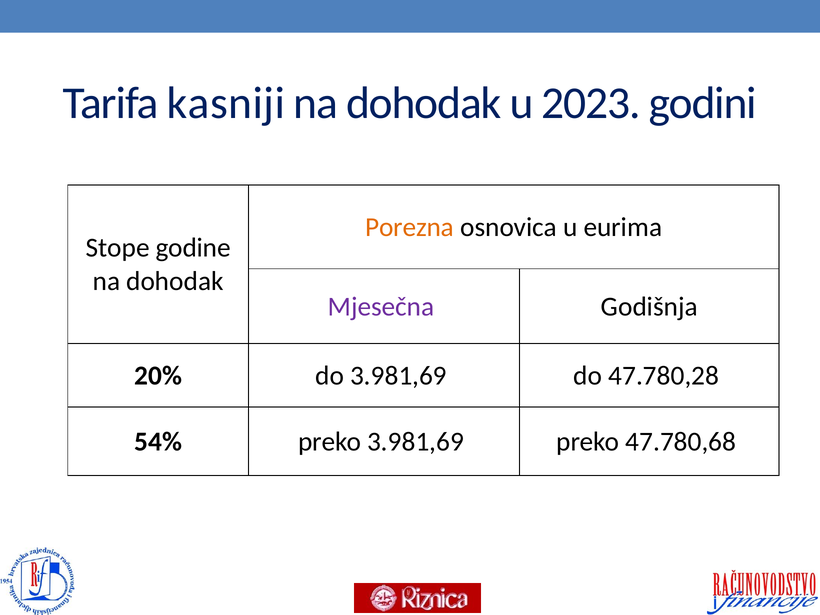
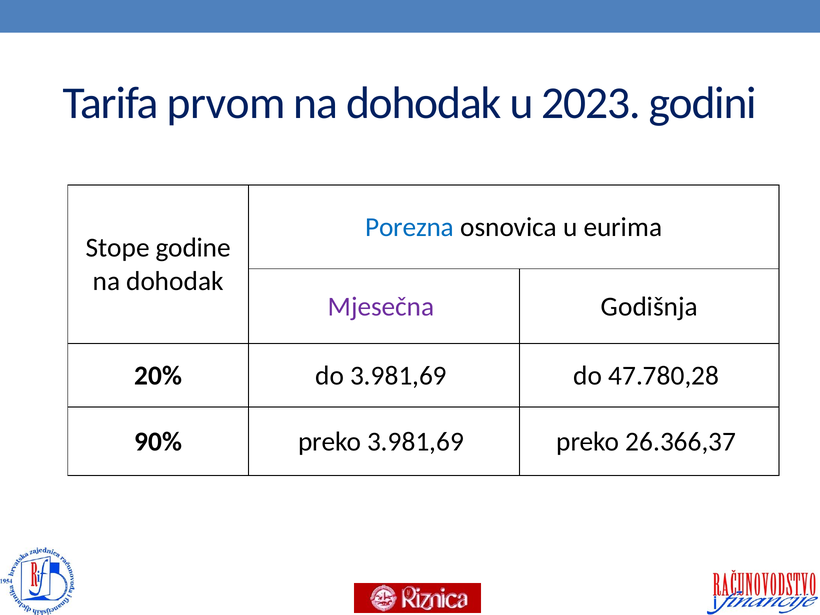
kasniji: kasniji -> prvom (226, 103)
Porezna colour: orange -> blue (410, 227)
54%: 54% -> 90% (158, 442)
47.780,68: 47.780,68 -> 26.366,37 (681, 442)
